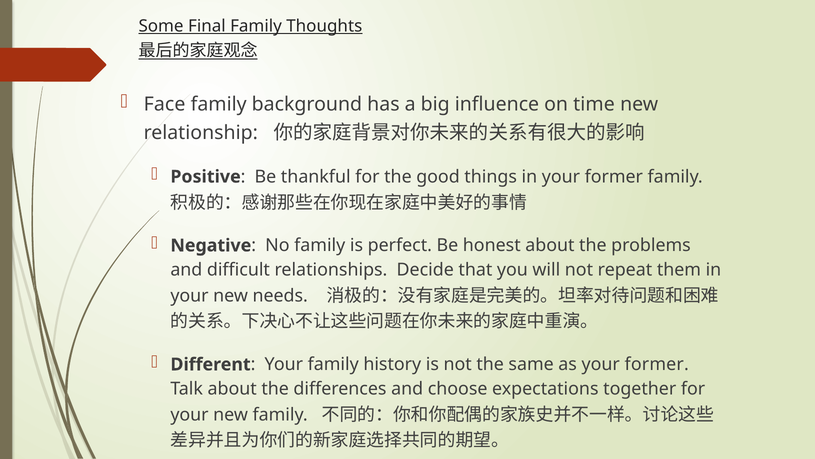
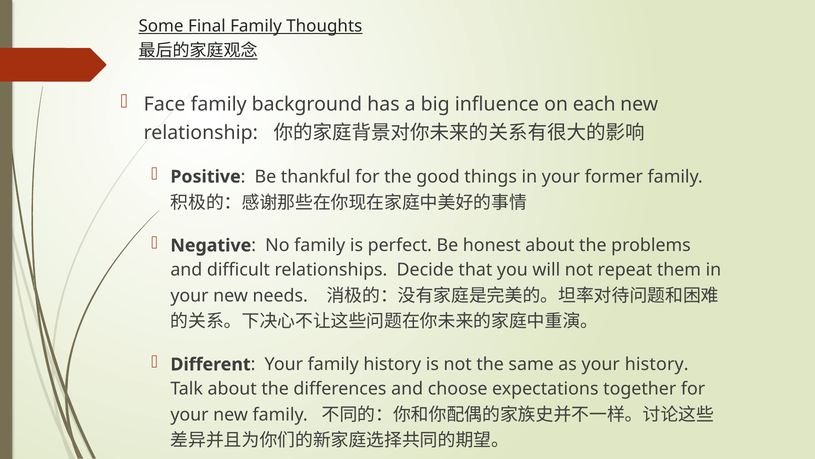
time: time -> each (594, 104)
as your former: former -> history (657, 364)
